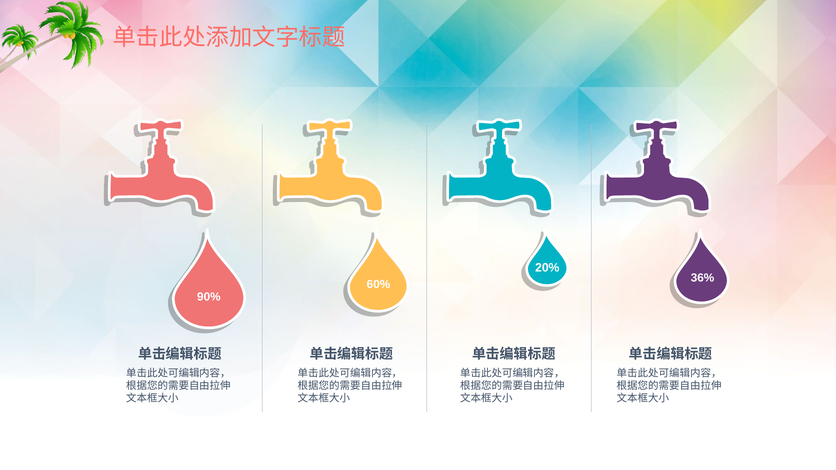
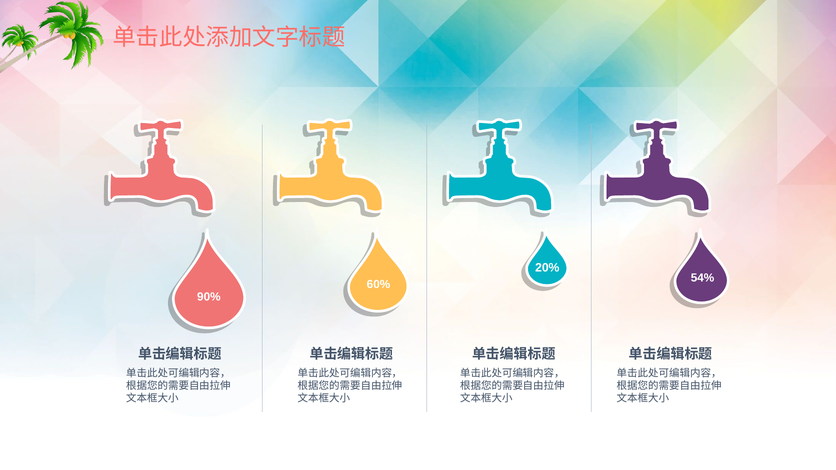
36%: 36% -> 54% (703, 278)
